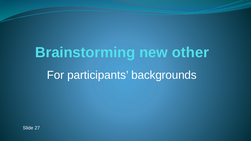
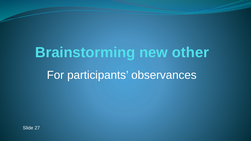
backgrounds: backgrounds -> observances (164, 75)
